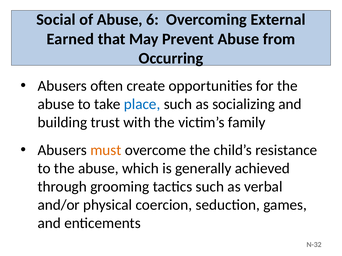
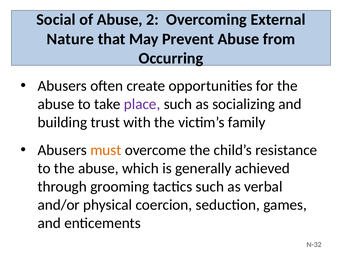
6: 6 -> 2 (153, 20)
Earned: Earned -> Nature (70, 39)
place colour: blue -> purple (142, 104)
